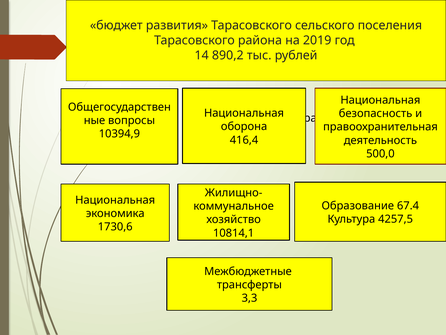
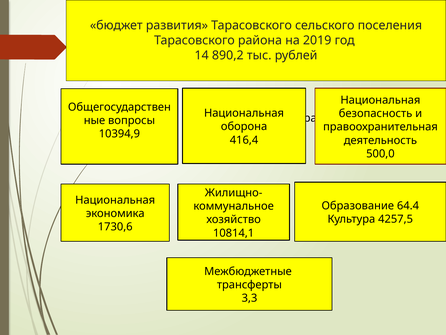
67.4: 67.4 -> 64.4 (408, 206)
